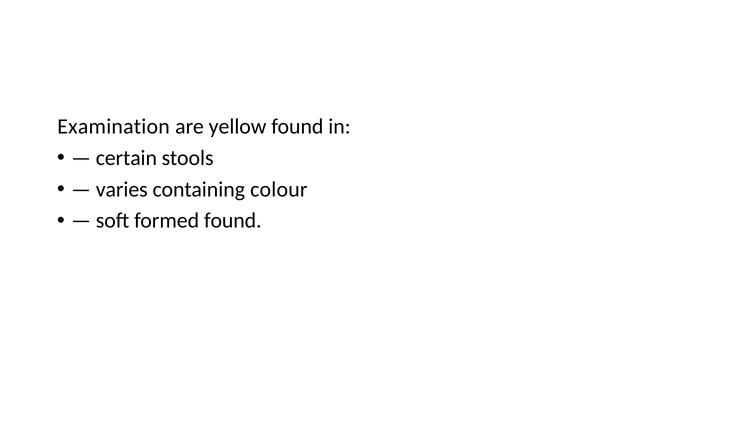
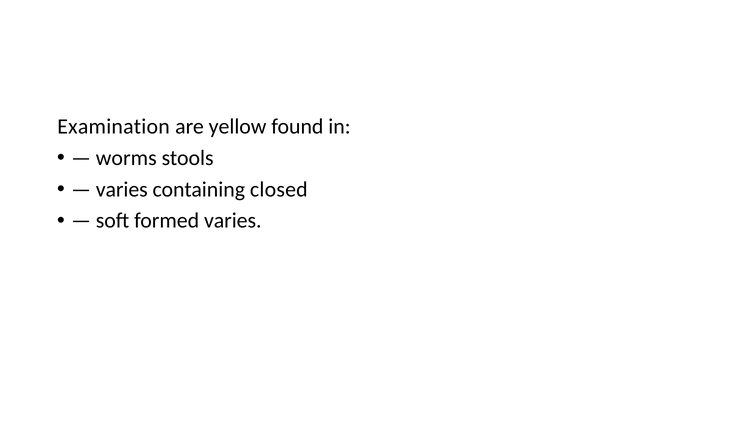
certain: certain -> worms (126, 158)
colour: colour -> closed (279, 189)
formed found: found -> varies (233, 221)
